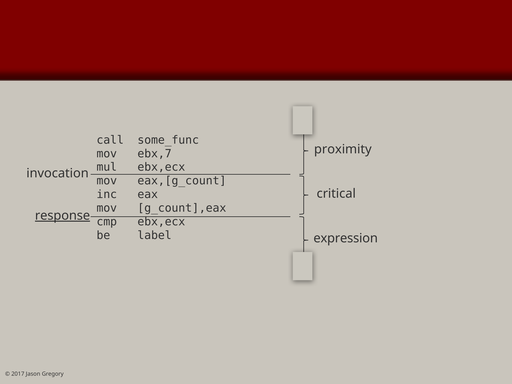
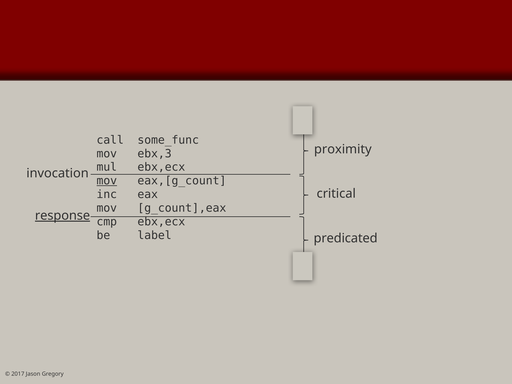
ebx,7: ebx,7 -> ebx,3 (155, 154)
mov underline: none -> present (107, 181)
expression: expression -> predicated (346, 238)
